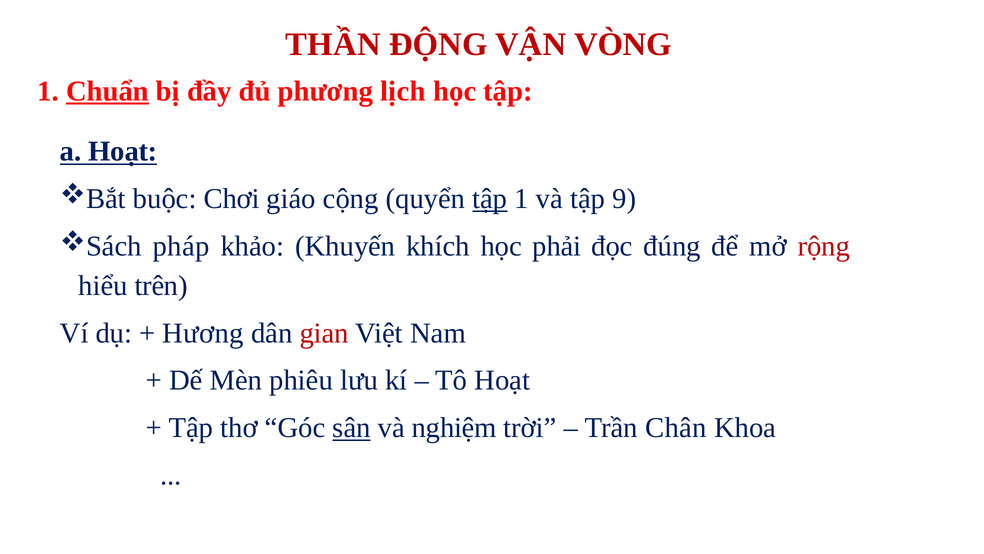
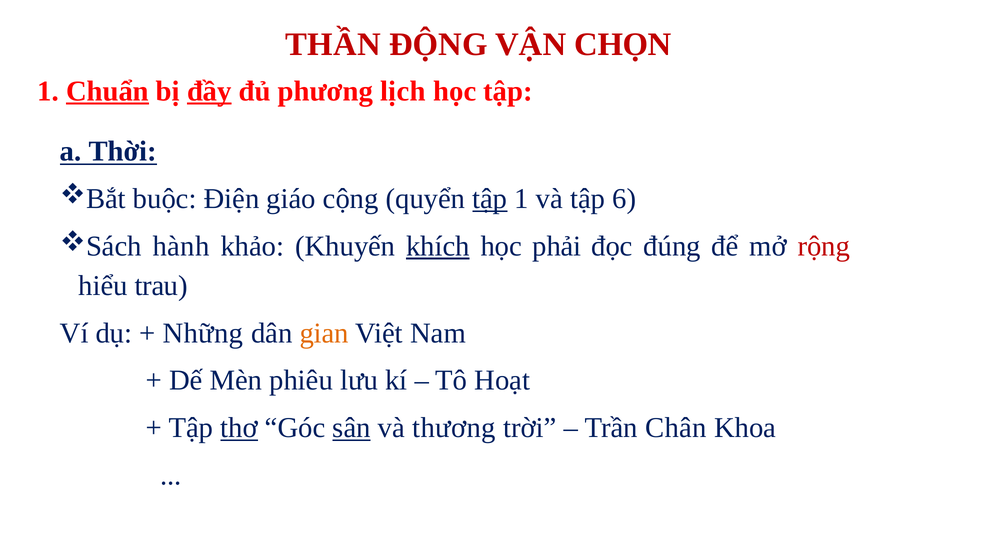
VÒNG: VÒNG -> CHỌN (623, 44)
đầy underline: none -> present (209, 91)
a Hoạt: Hoạt -> Thời (123, 151)
Chơi: Chơi -> Điện (232, 199)
9: 9 -> 6 (624, 199)
pháp: pháp -> hành (181, 246)
khích underline: none -> present (438, 246)
trên: trên -> trau (161, 286)
Hương: Hương -> Những (203, 333)
gian colour: red -> orange (324, 333)
thơ underline: none -> present (239, 427)
nghiệm: nghiệm -> thương (454, 427)
